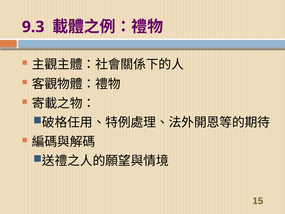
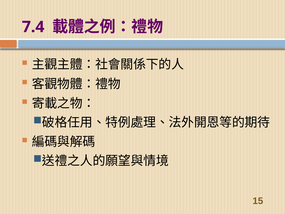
9.3: 9.3 -> 7.4 (33, 27)
